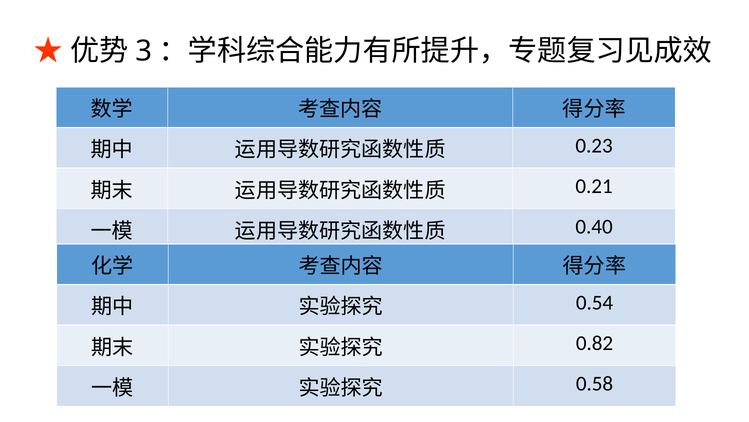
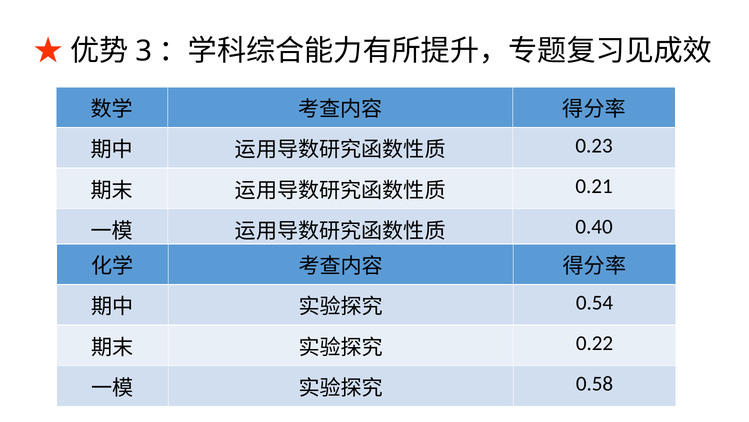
0.82: 0.82 -> 0.22 (595, 343)
